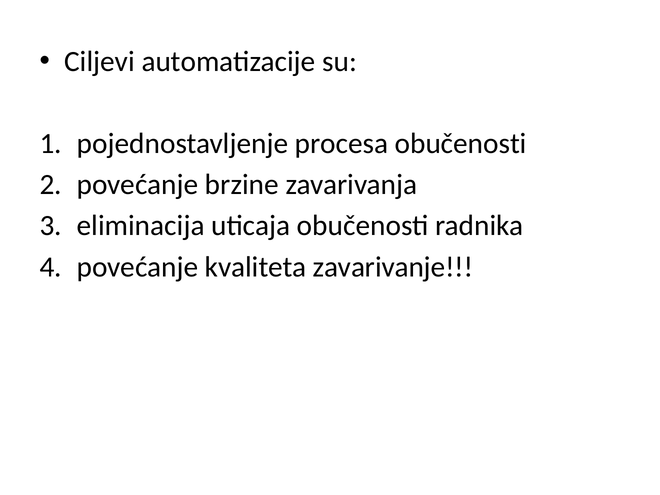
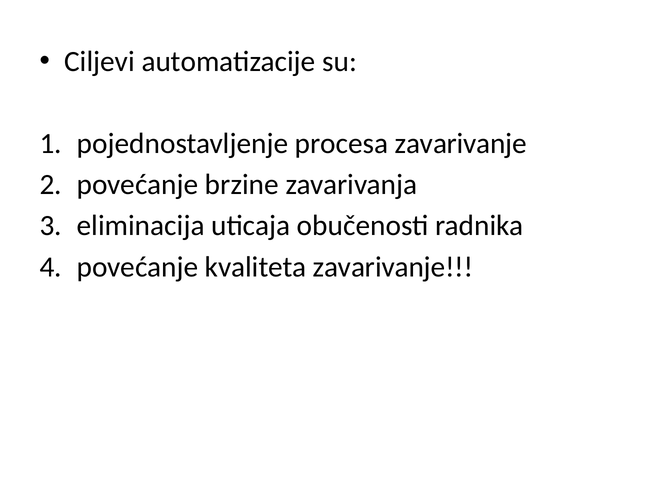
procesa obučenosti: obučenosti -> zavarivanje (461, 144)
